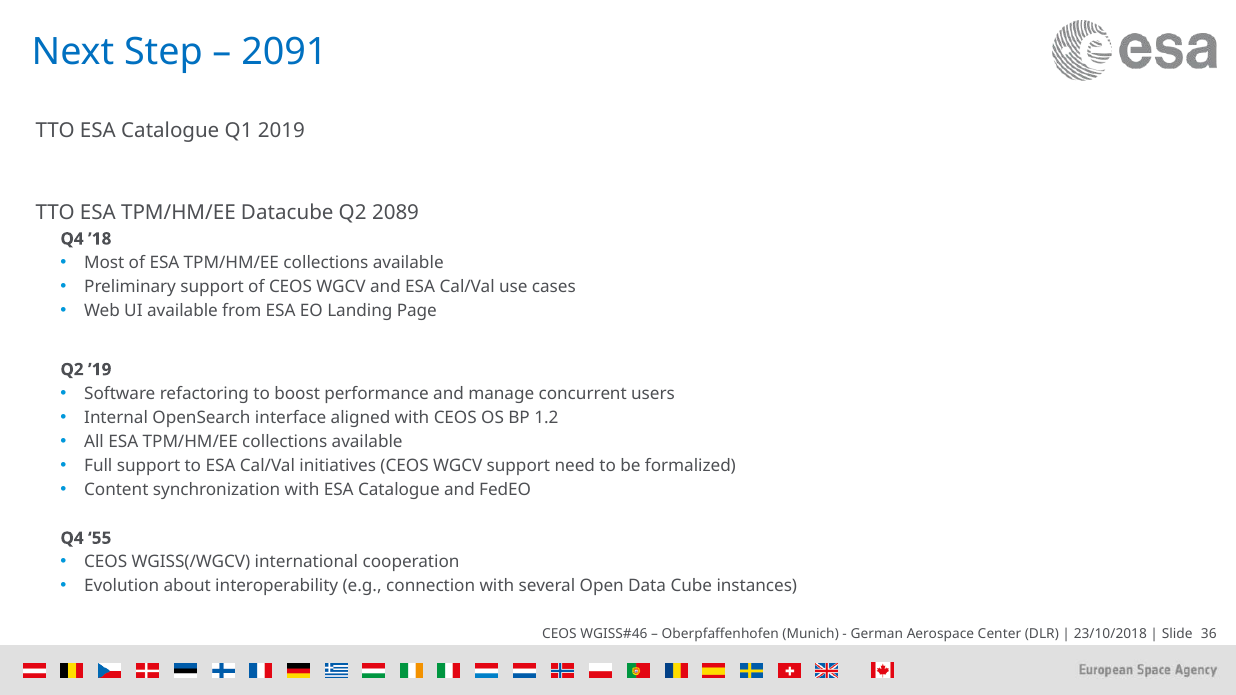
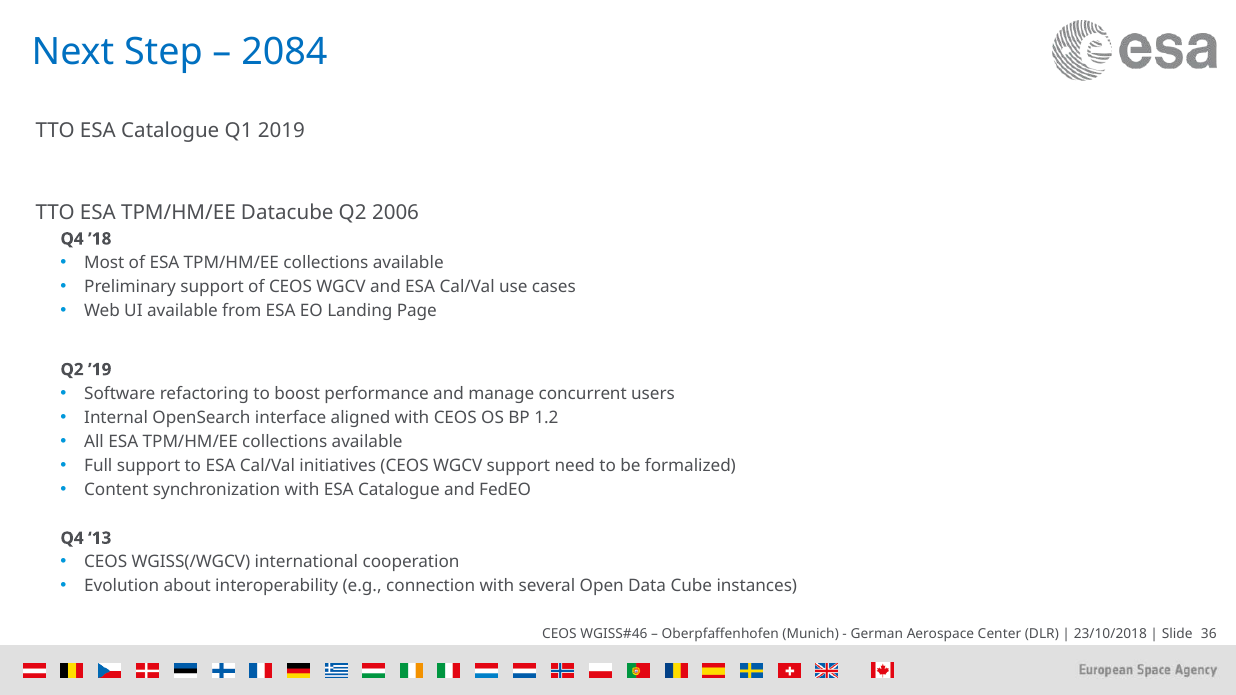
2091: 2091 -> 2084 (284, 52)
2089: 2089 -> 2006 (396, 213)
55: 55 -> 13 (100, 538)
